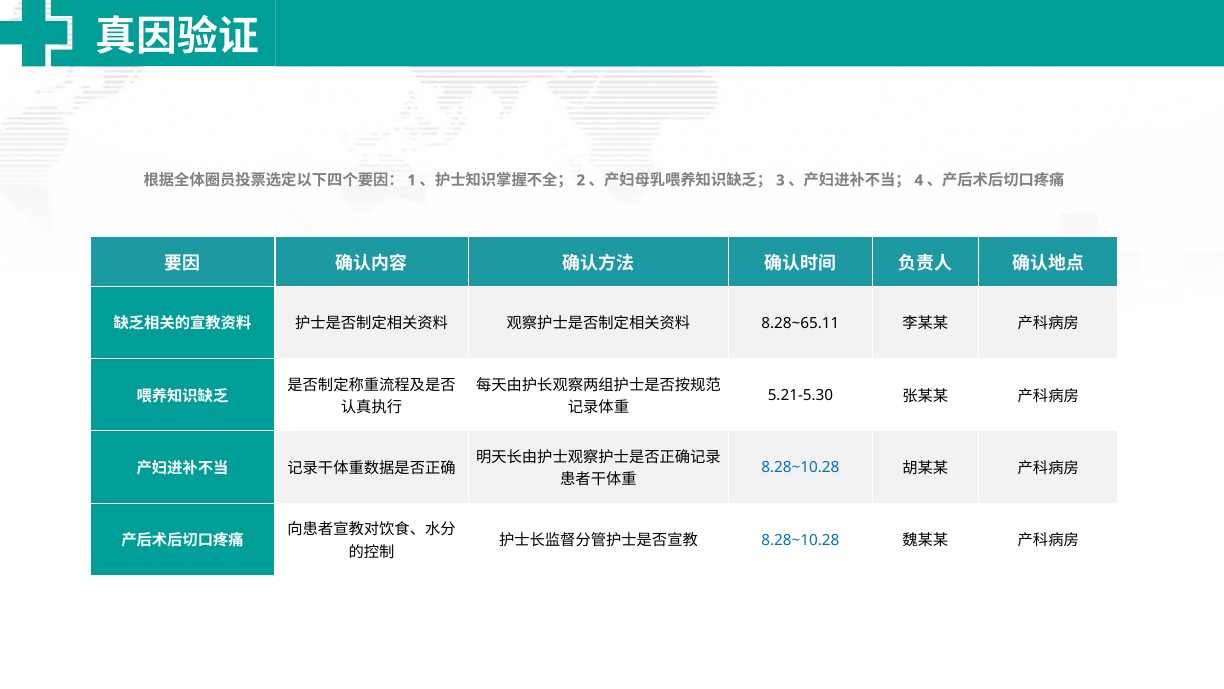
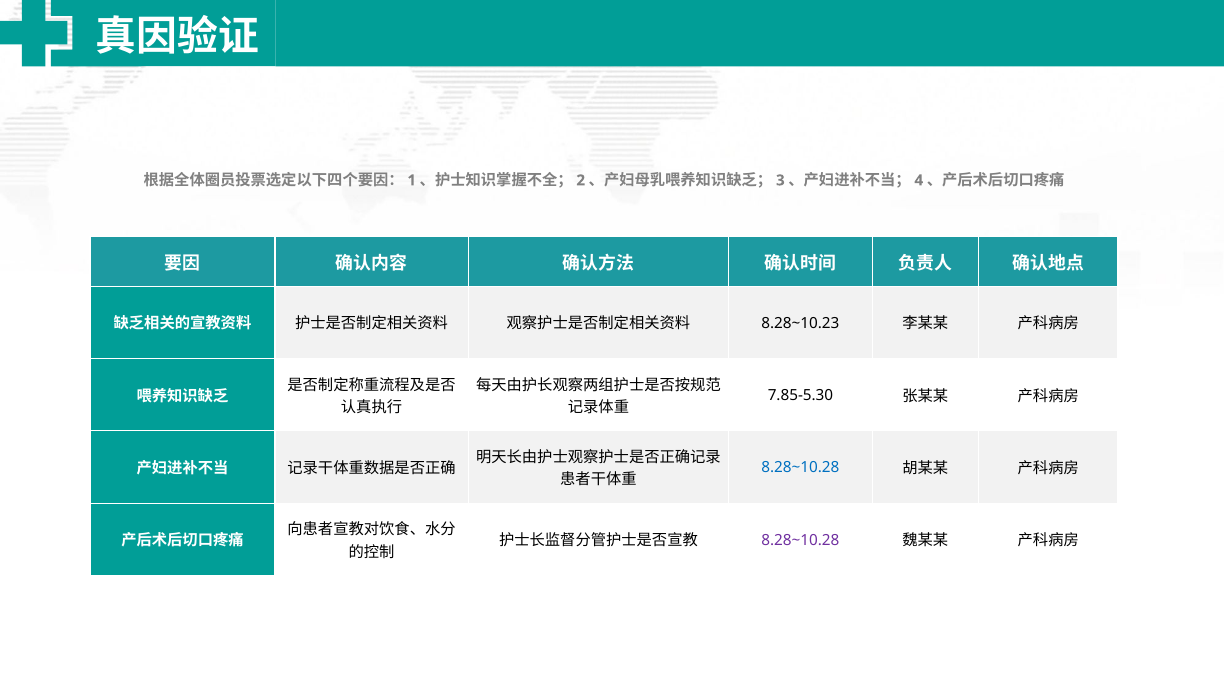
8.28~65.11: 8.28~65.11 -> 8.28~10.23 (800, 323)
5.21-5.30: 5.21-5.30 -> 7.85-5.30 (800, 395)
8.28~10.28 colour: blue -> purple (800, 540)
